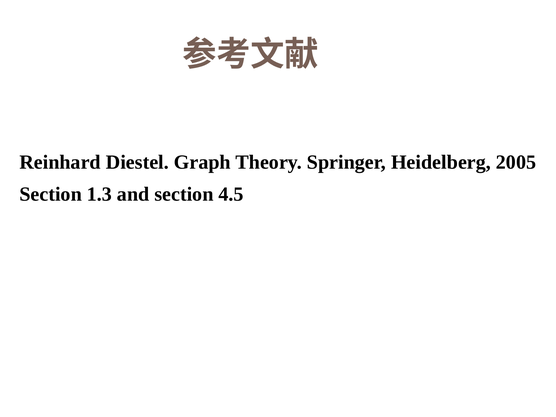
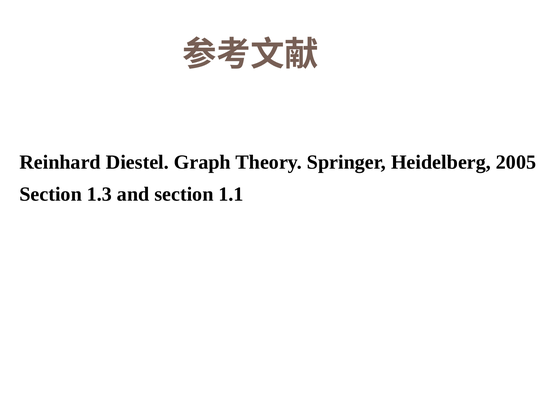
4.5: 4.5 -> 1.1 (231, 194)
